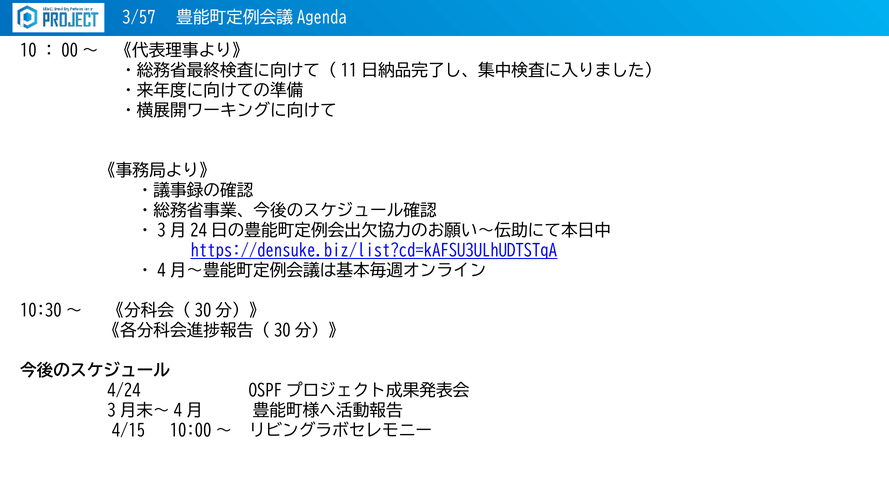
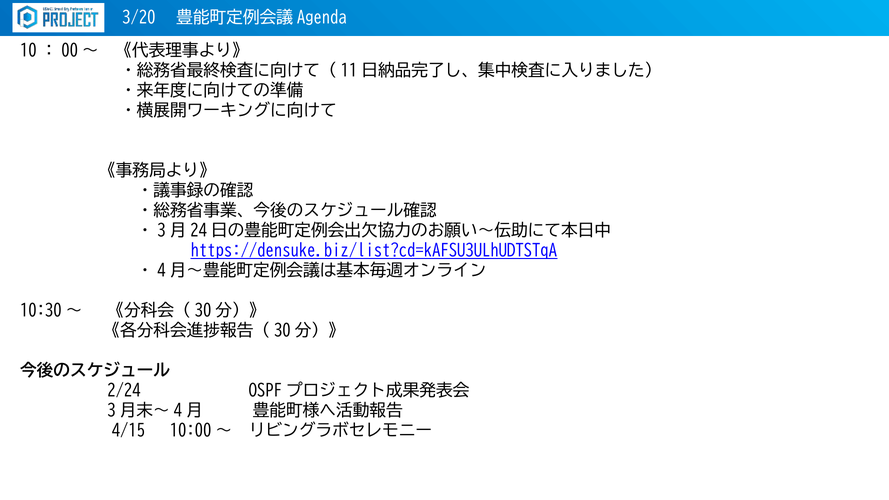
3/57: 3/57 -> 3/20 (139, 18)
4/24: 4/24 -> 2/24 (124, 391)
